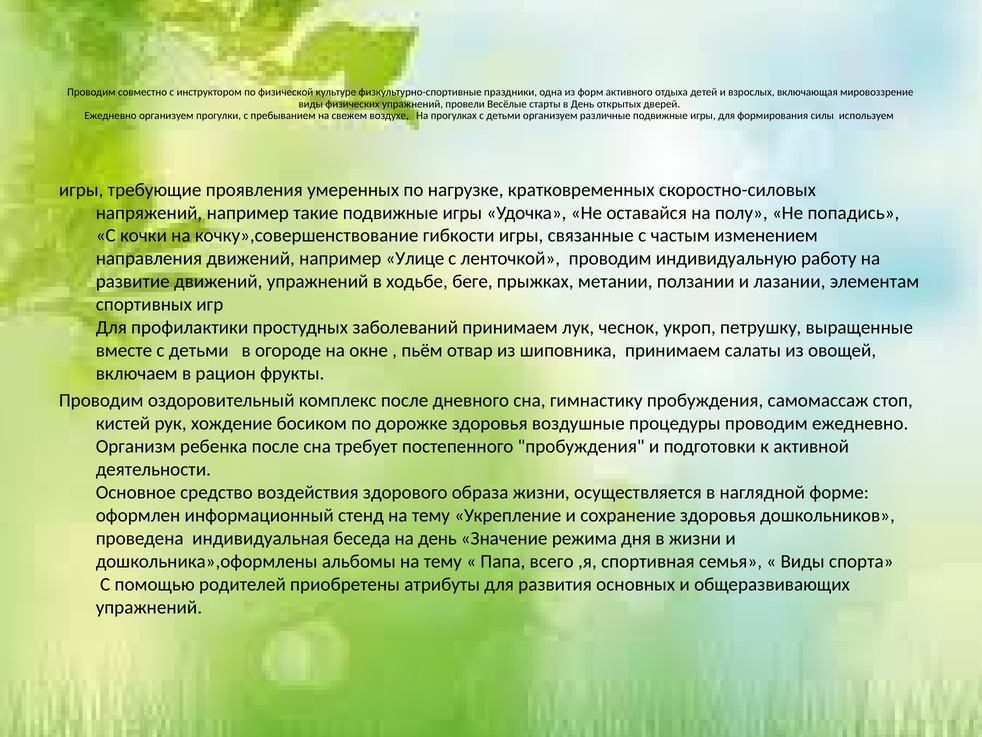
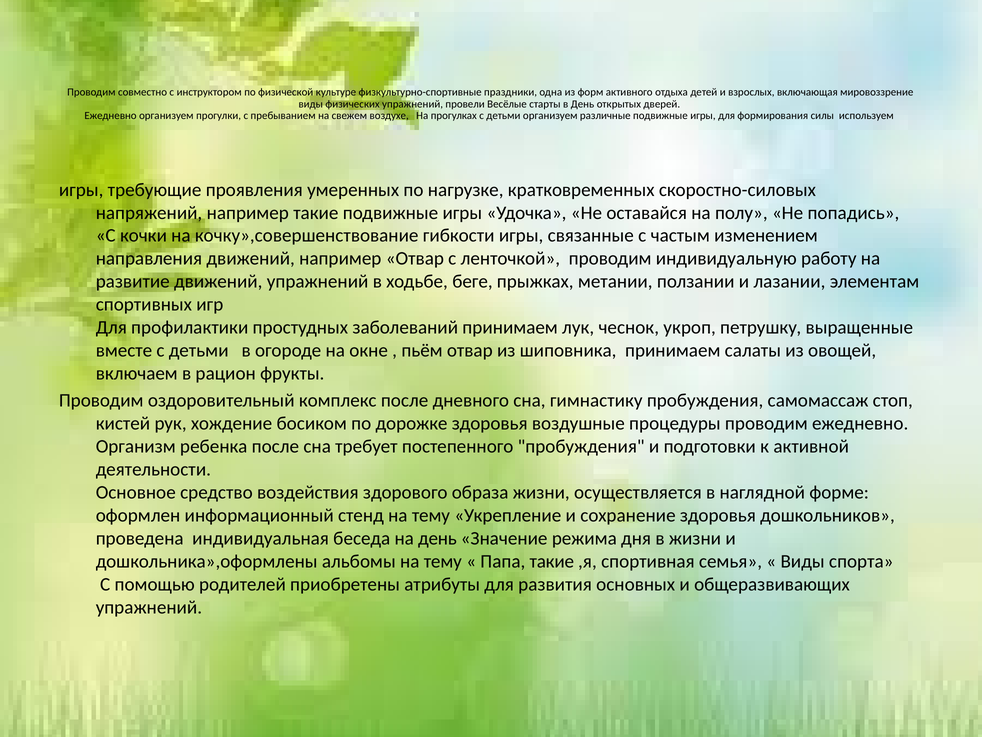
например Улице: Улице -> Отвар (415, 258)
Папа всего: всего -> такие (552, 561)
